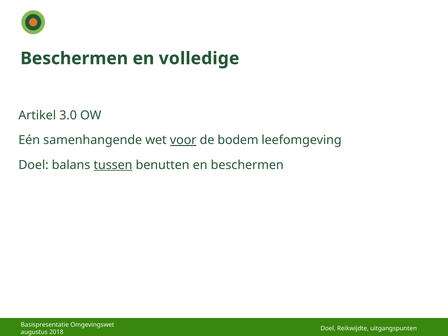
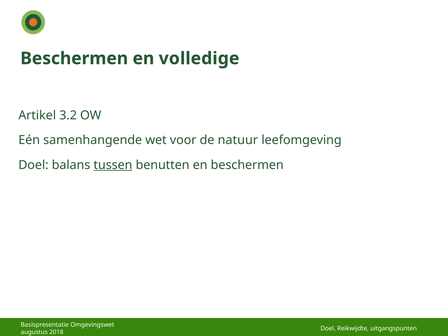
3.0: 3.0 -> 3.2 (68, 115)
voor underline: present -> none (183, 140)
bodem: bodem -> natuur (238, 140)
